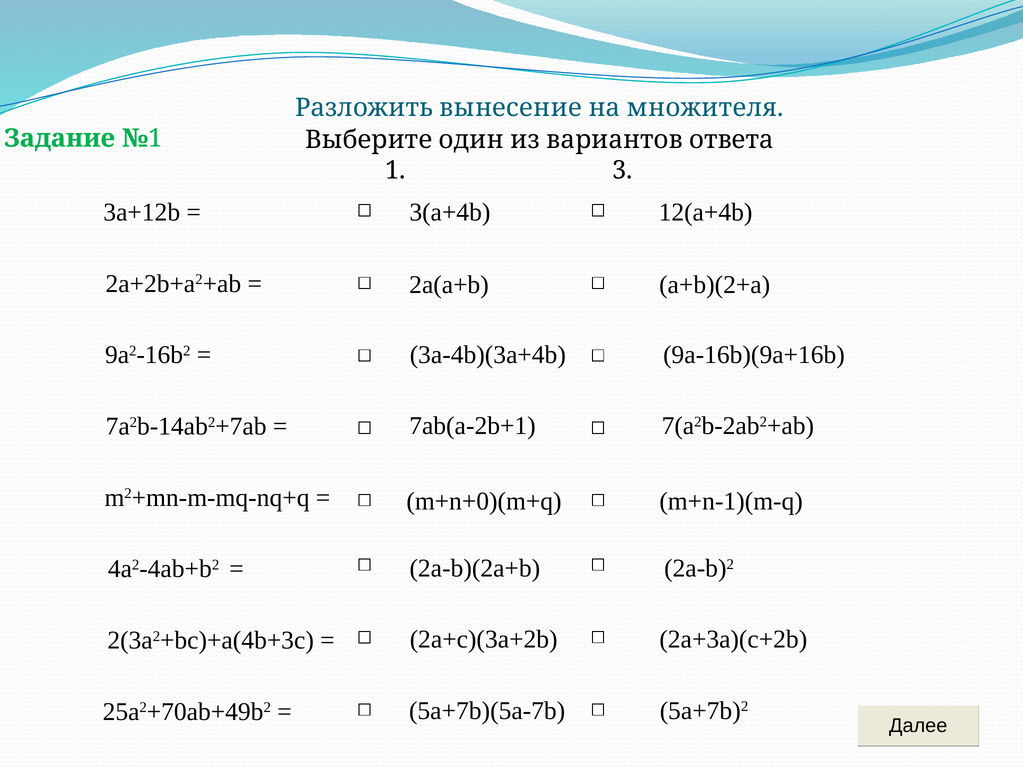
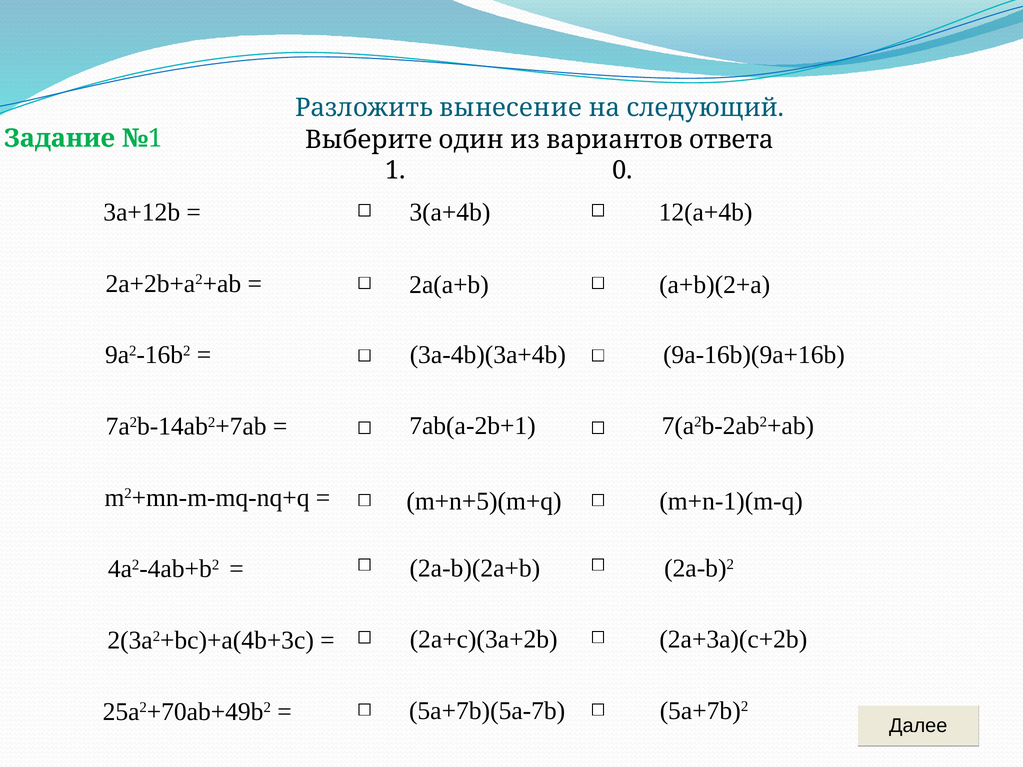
множителя: множителя -> следующий (706, 108)
3: 3 -> 0 (622, 171)
m+n+0)(m+q: m+n+0)(m+q -> m+n+5)(m+q (484, 501)
